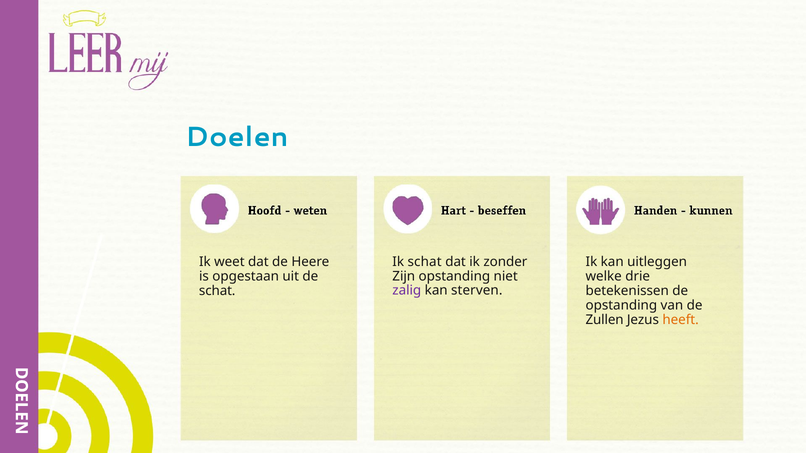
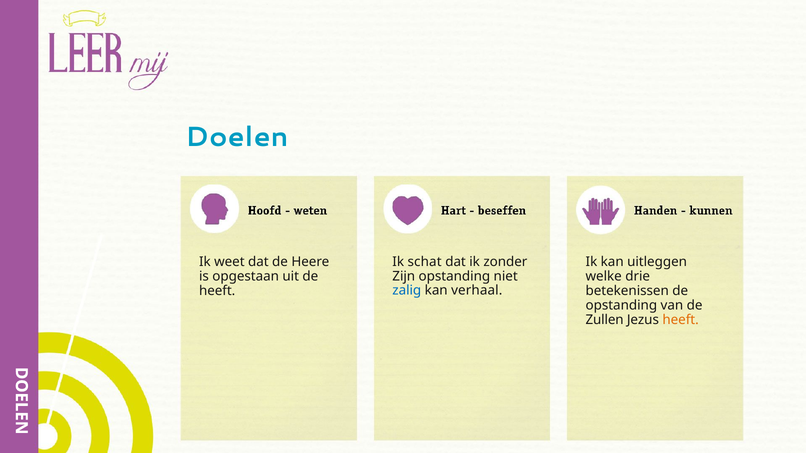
zalig colour: purple -> blue (407, 291)
sterven: sterven -> verhaal (477, 291)
schat: schat -> heeft (217, 291)
